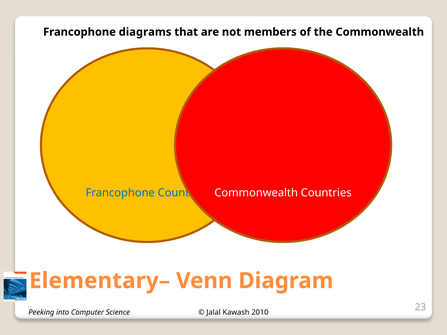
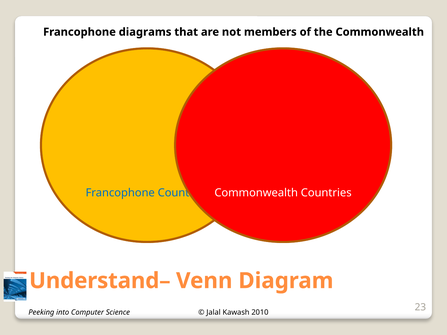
Elementary–: Elementary– -> Understand– (100, 281)
